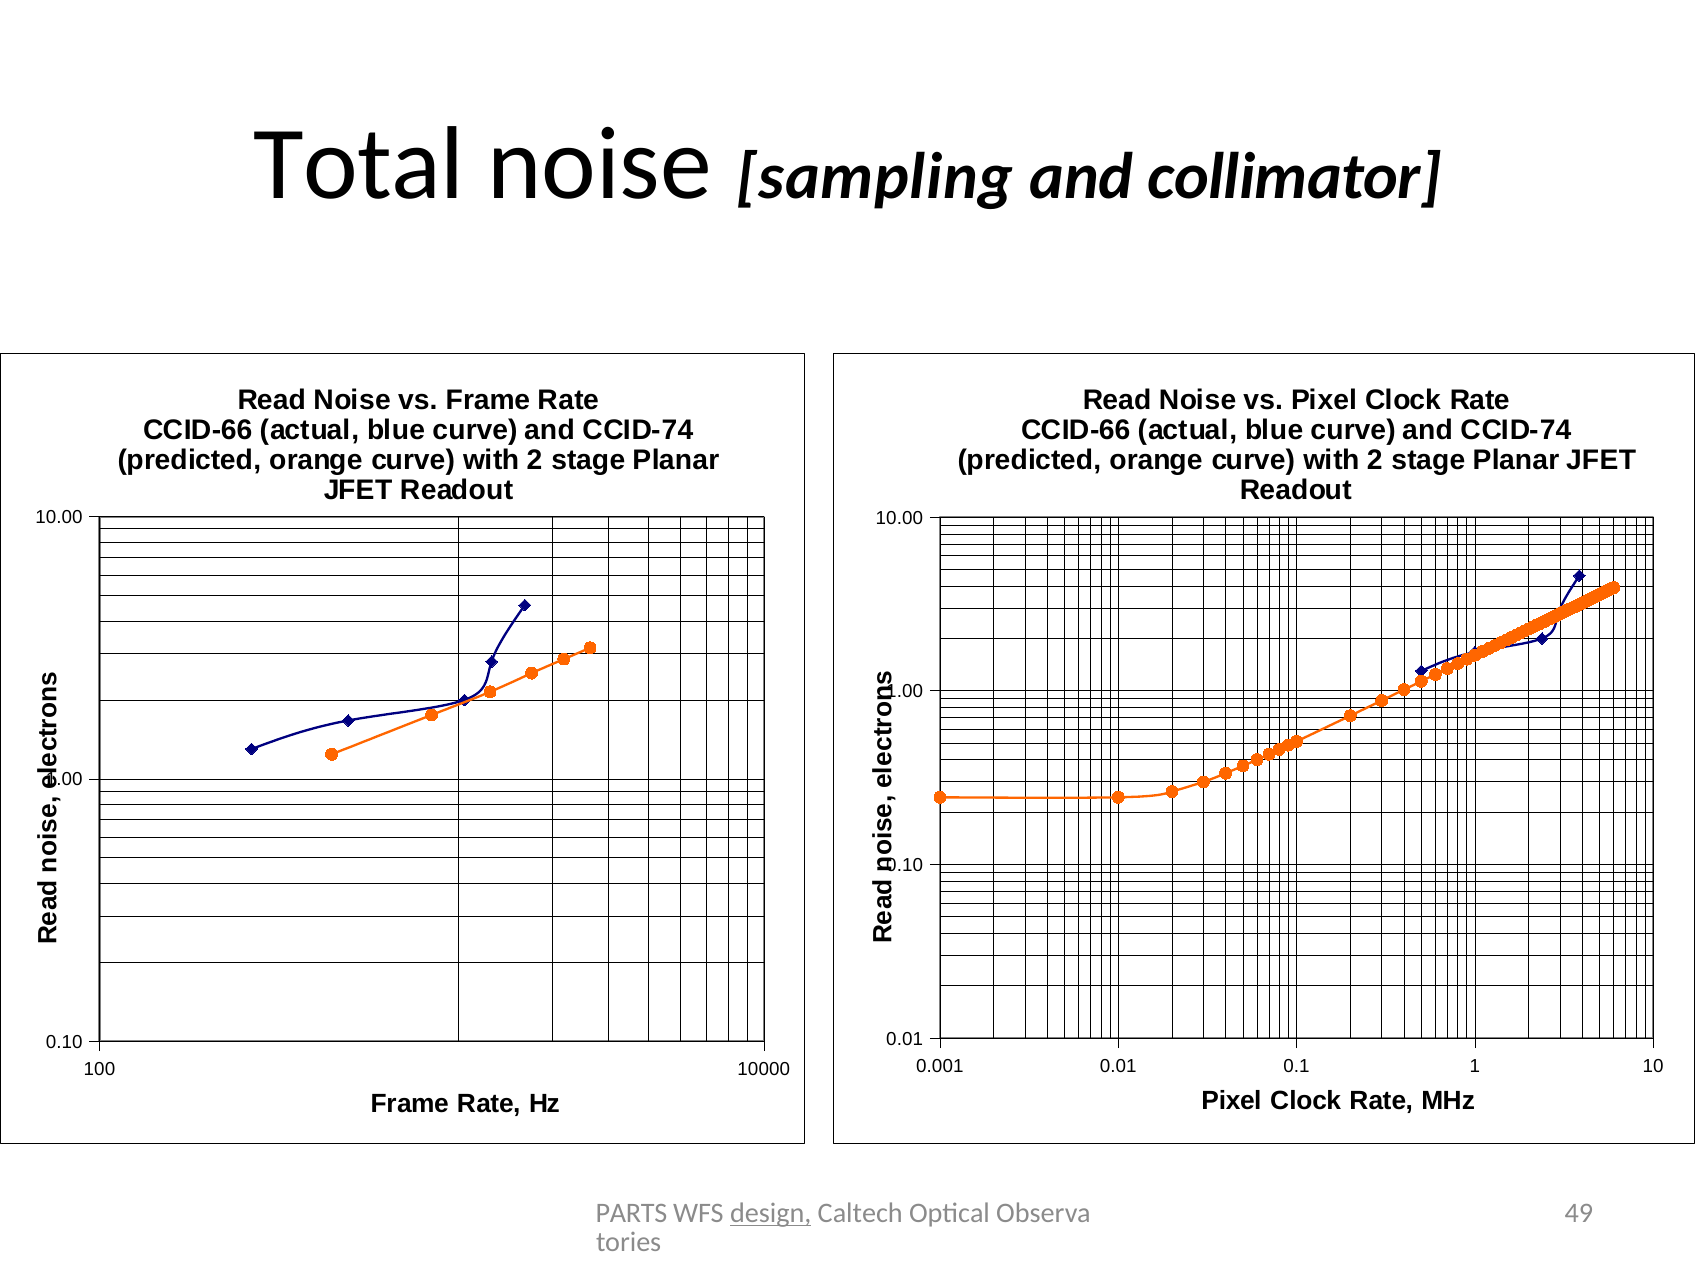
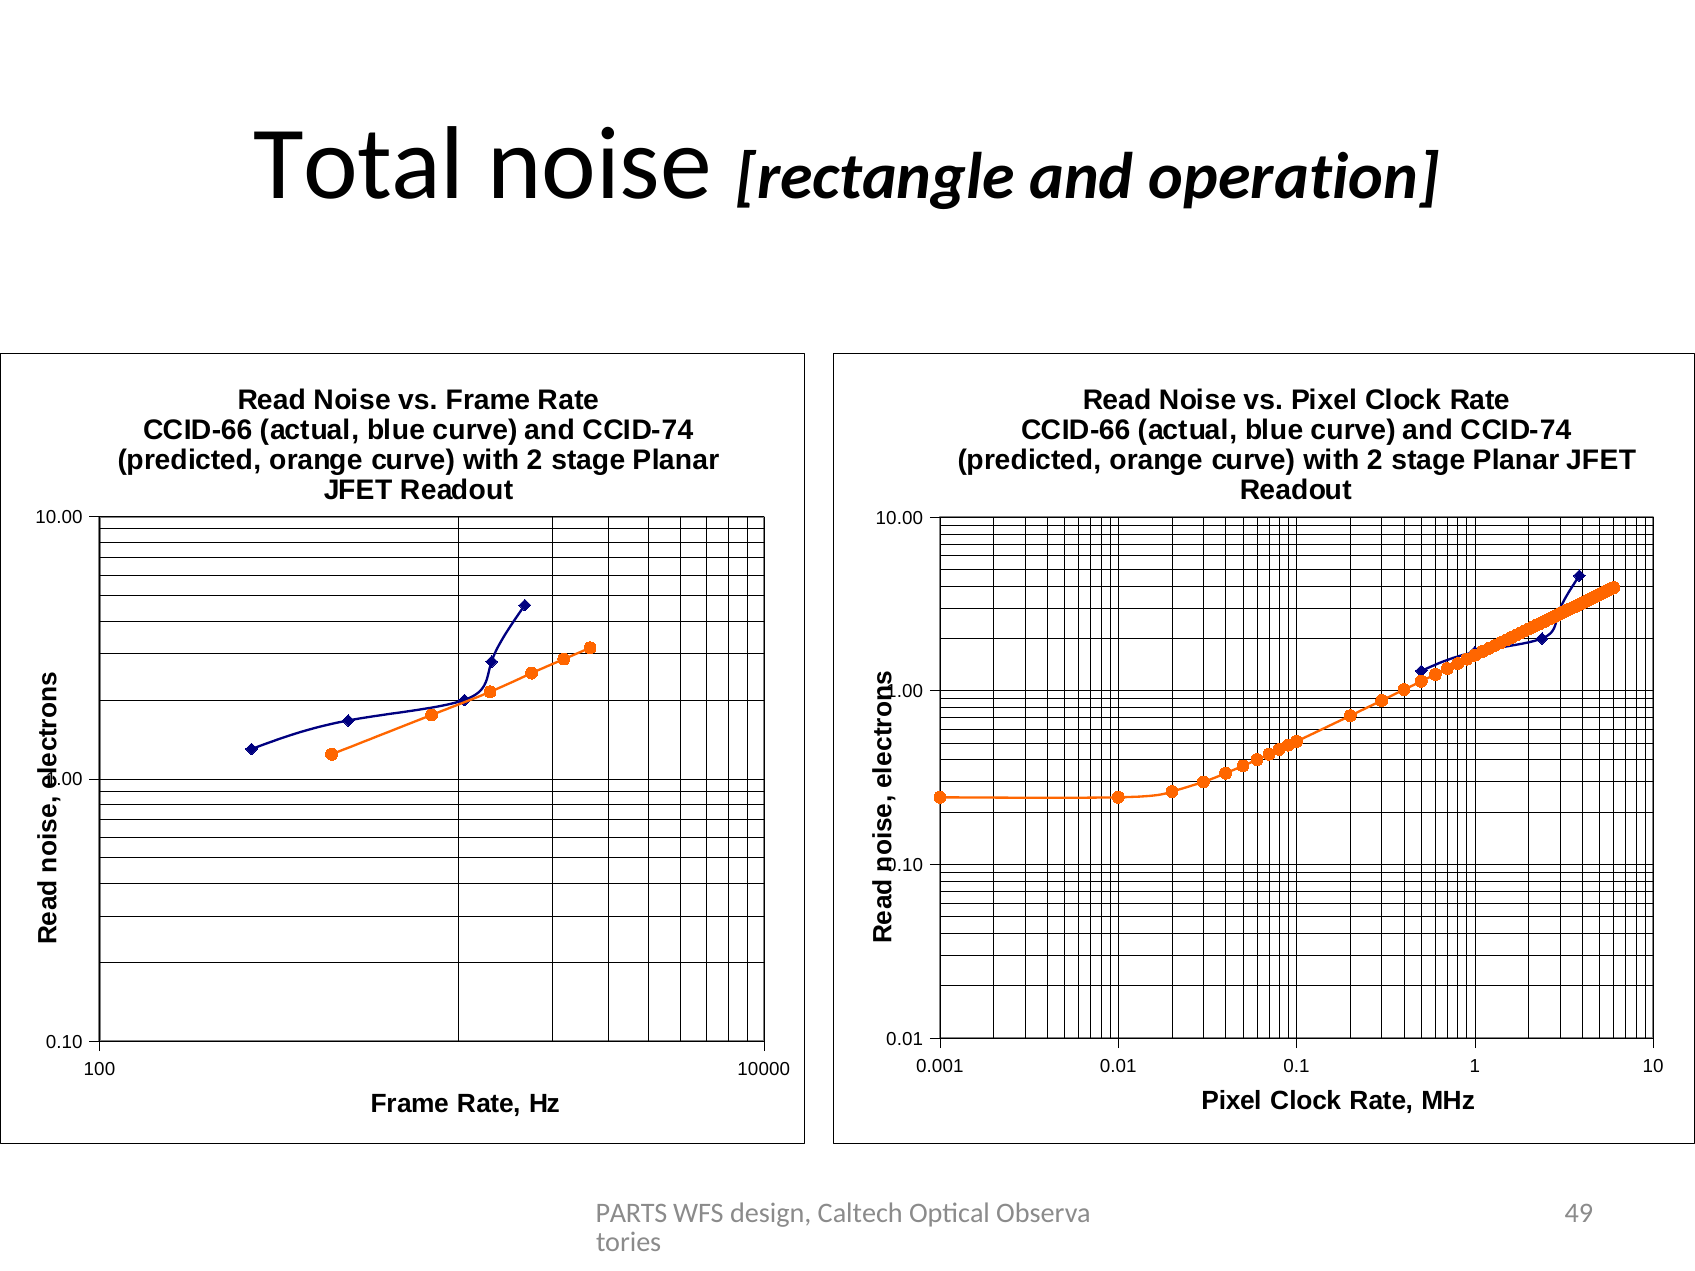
sampling: sampling -> rectangle (875, 177)
collimator: collimator -> operation (1294, 177)
design underline: present -> none (771, 1214)
